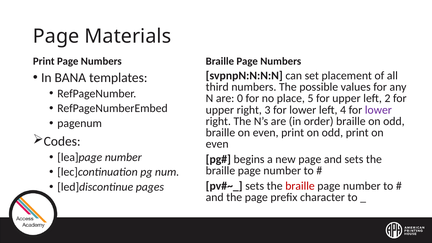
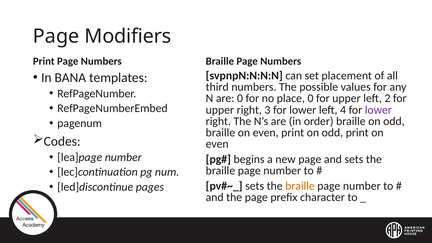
Materials: Materials -> Modifiers (128, 36)
place 5: 5 -> 0 (311, 98)
braille colour: red -> orange (300, 186)
